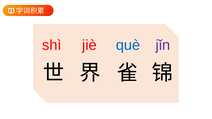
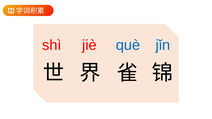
jǐn colour: purple -> blue (163, 45)
